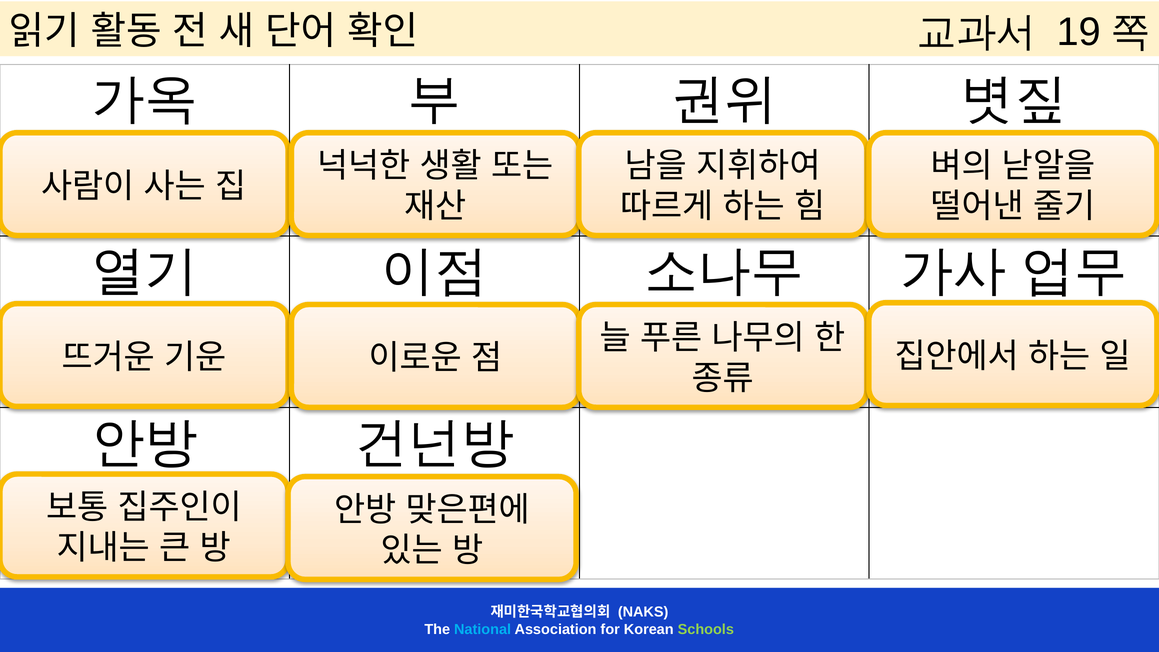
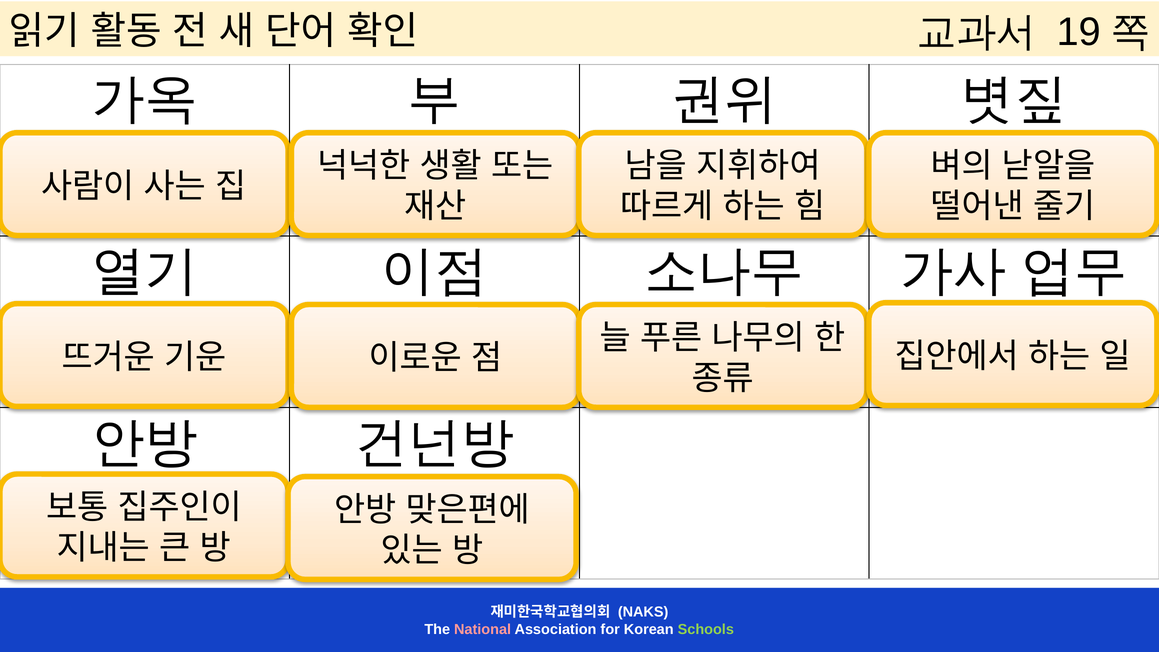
National colour: light blue -> pink (483, 630)
